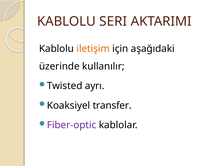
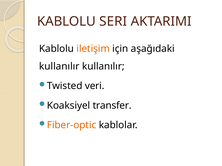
üzerinde: üzerinde -> kullanılır (59, 67)
ayrı: ayrı -> veri (95, 86)
Fiber-optic colour: purple -> orange (72, 125)
